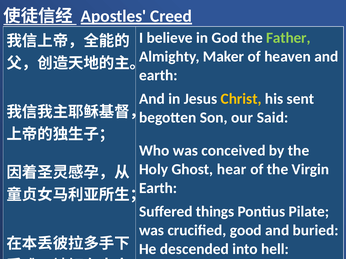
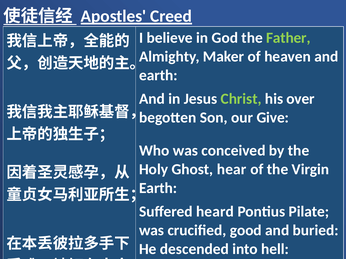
Christ colour: yellow -> light green (241, 99)
sent: sent -> over (301, 99)
Said: Said -> Give (273, 118)
things: things -> heard (215, 212)
